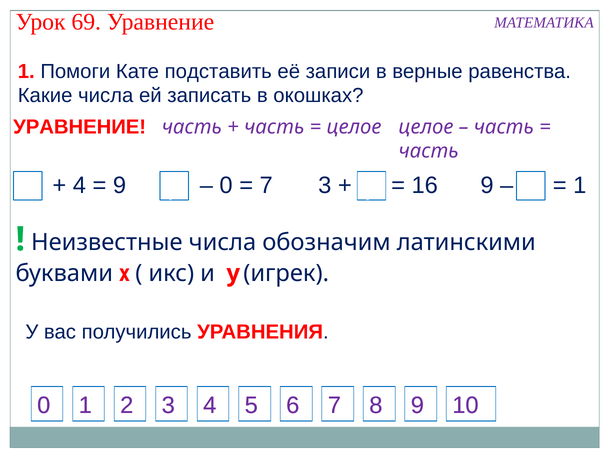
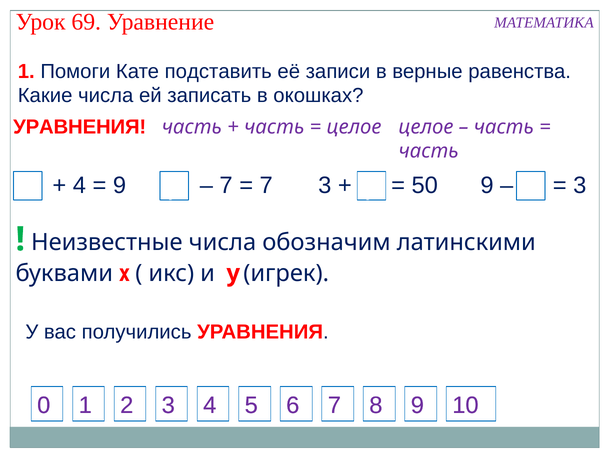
УРАВНЕНИЕ: УРАВНЕНИЕ -> УРАВНЕНИЯ (80, 127)
0: 0 -> 7 (226, 185)
16: 16 -> 50 (425, 185)
1: 1 -> 3 (580, 185)
